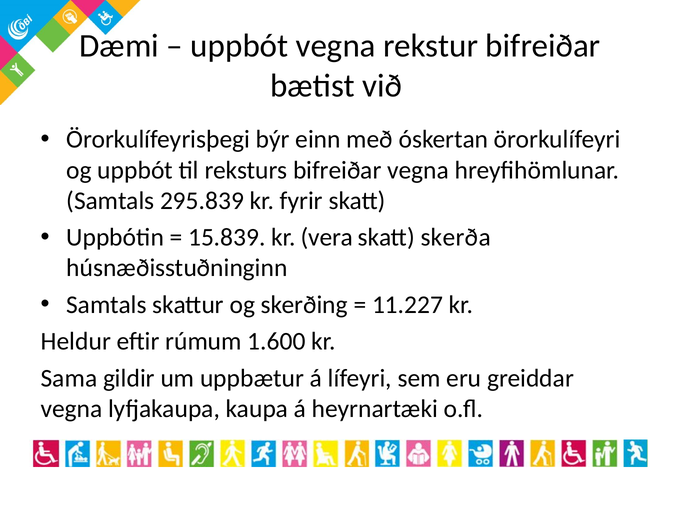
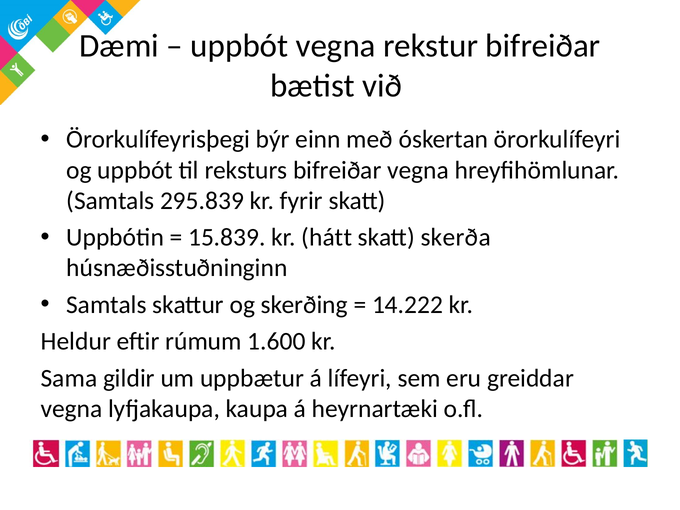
vera: vera -> hátt (327, 237)
11.227: 11.227 -> 14.222 (408, 305)
